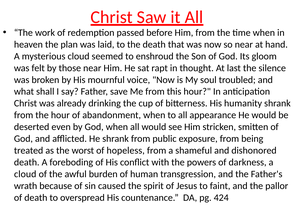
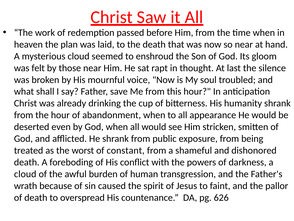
hopeless: hopeless -> constant (126, 150)
424: 424 -> 626 (221, 197)
